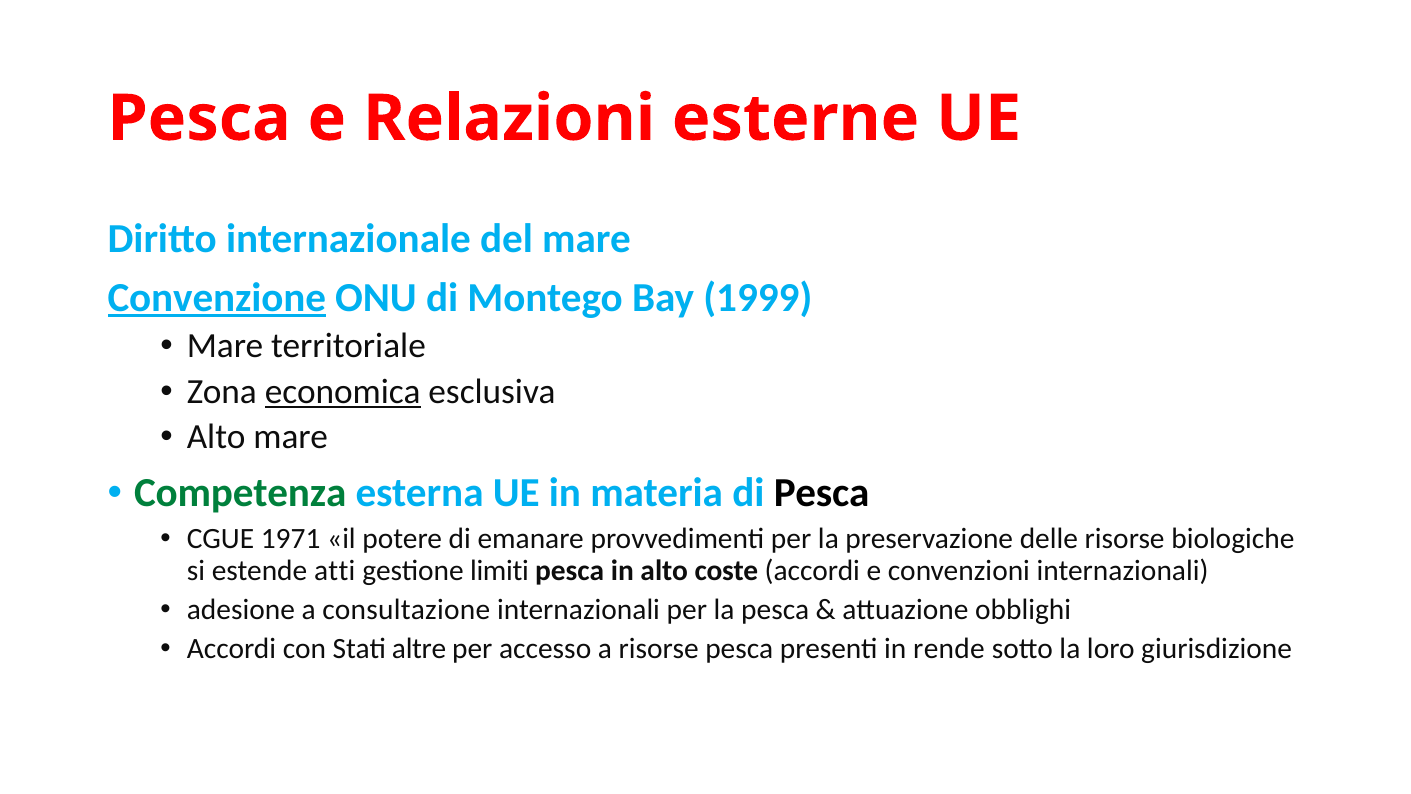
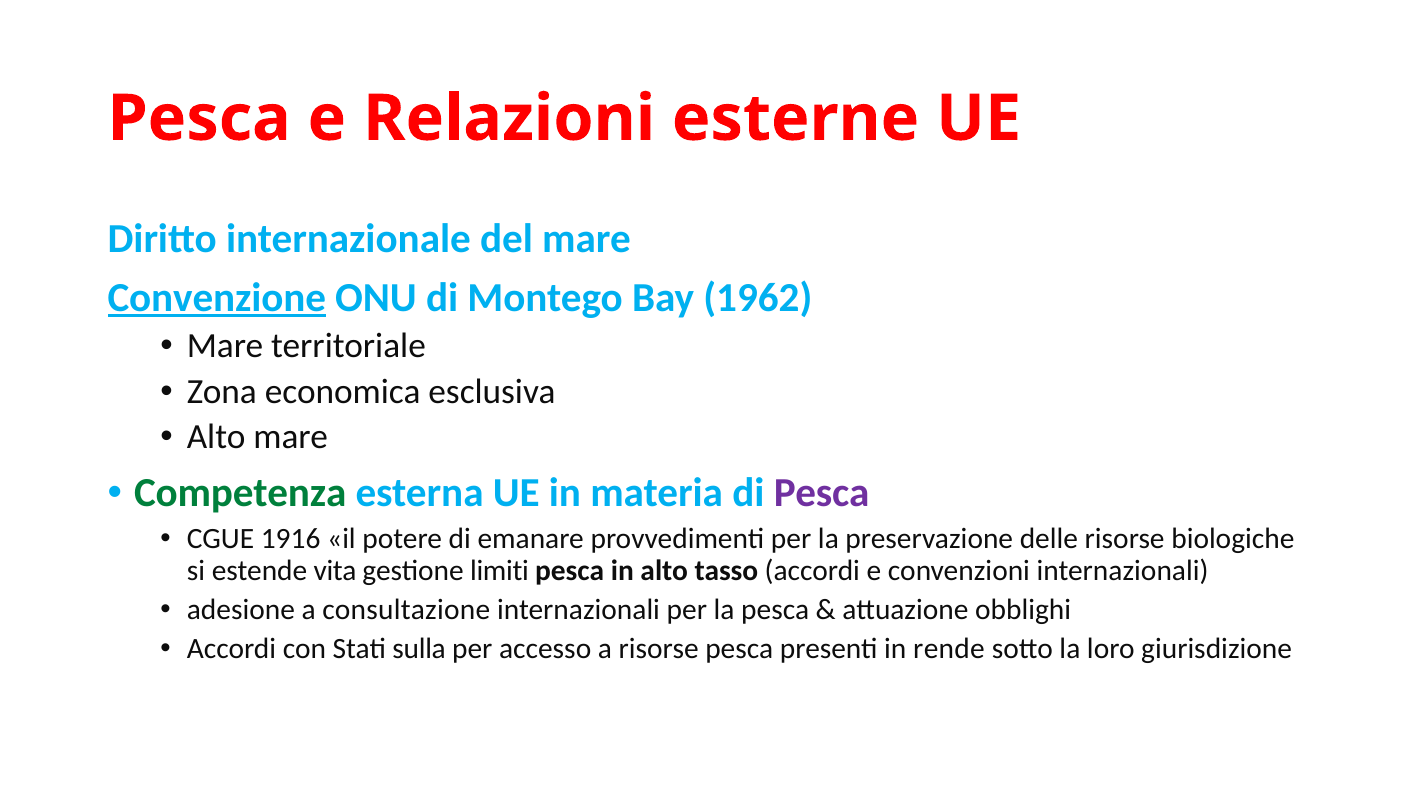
1999: 1999 -> 1962 (758, 298)
economica underline: present -> none (343, 392)
Pesca colour: black -> purple (822, 493)
1971: 1971 -> 1916 (291, 538)
atti: atti -> vita (335, 570)
coste: coste -> tasso (726, 570)
altre: altre -> sulla (419, 648)
